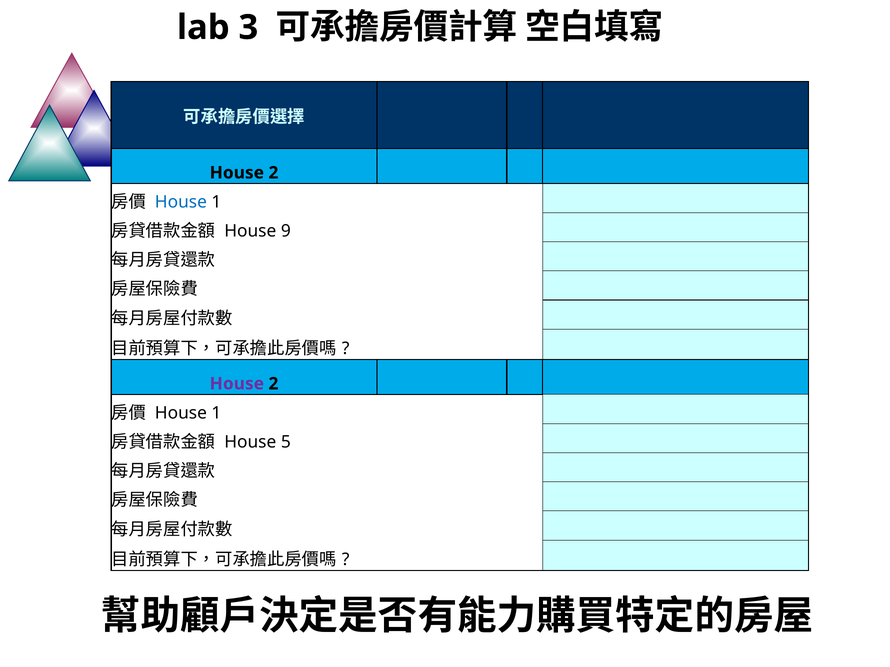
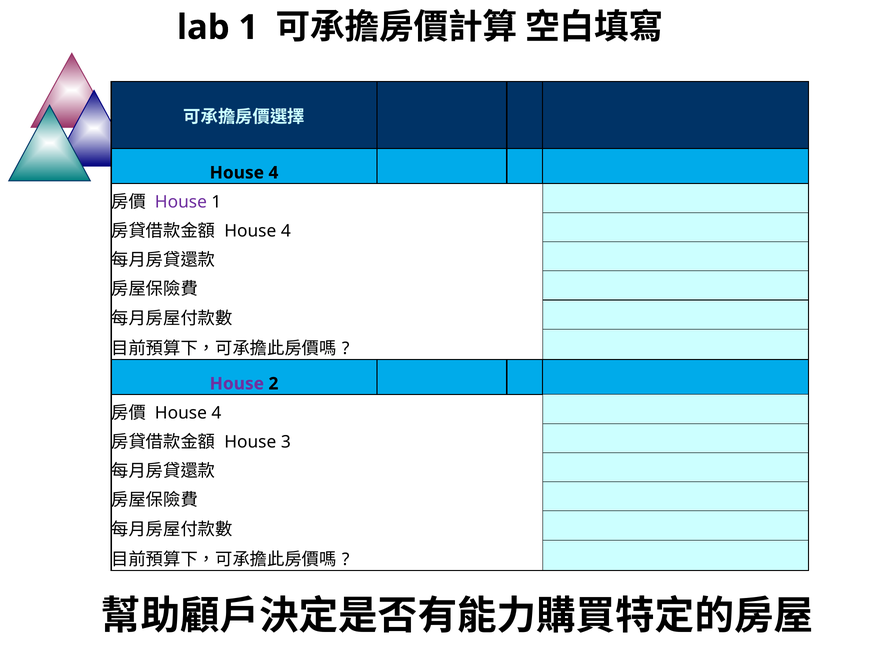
lab 3: 3 -> 1 (248, 28)
2: 2 -> 4 (273, 173)
House colour: blue -> purple (181, 202)
9: 9 -> 4 (286, 231)
1: 1 -> 4 (216, 413)
5: 5 -> 3 (286, 442)
